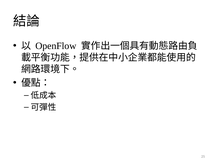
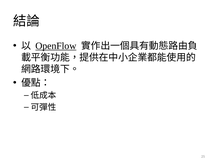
OpenFlow underline: none -> present (56, 46)
